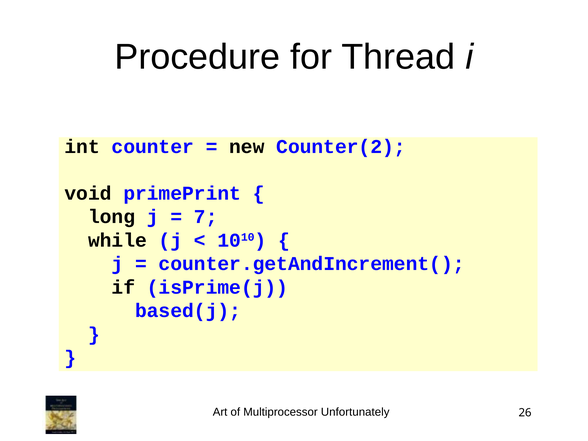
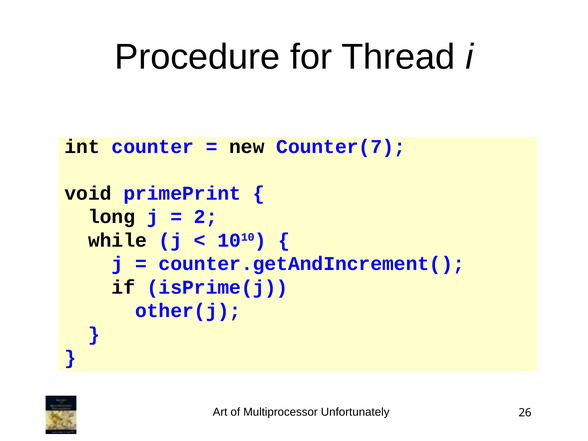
Counter(2: Counter(2 -> Counter(7 (341, 147)
7: 7 -> 2 (206, 217)
based(j: based(j -> other(j (188, 311)
